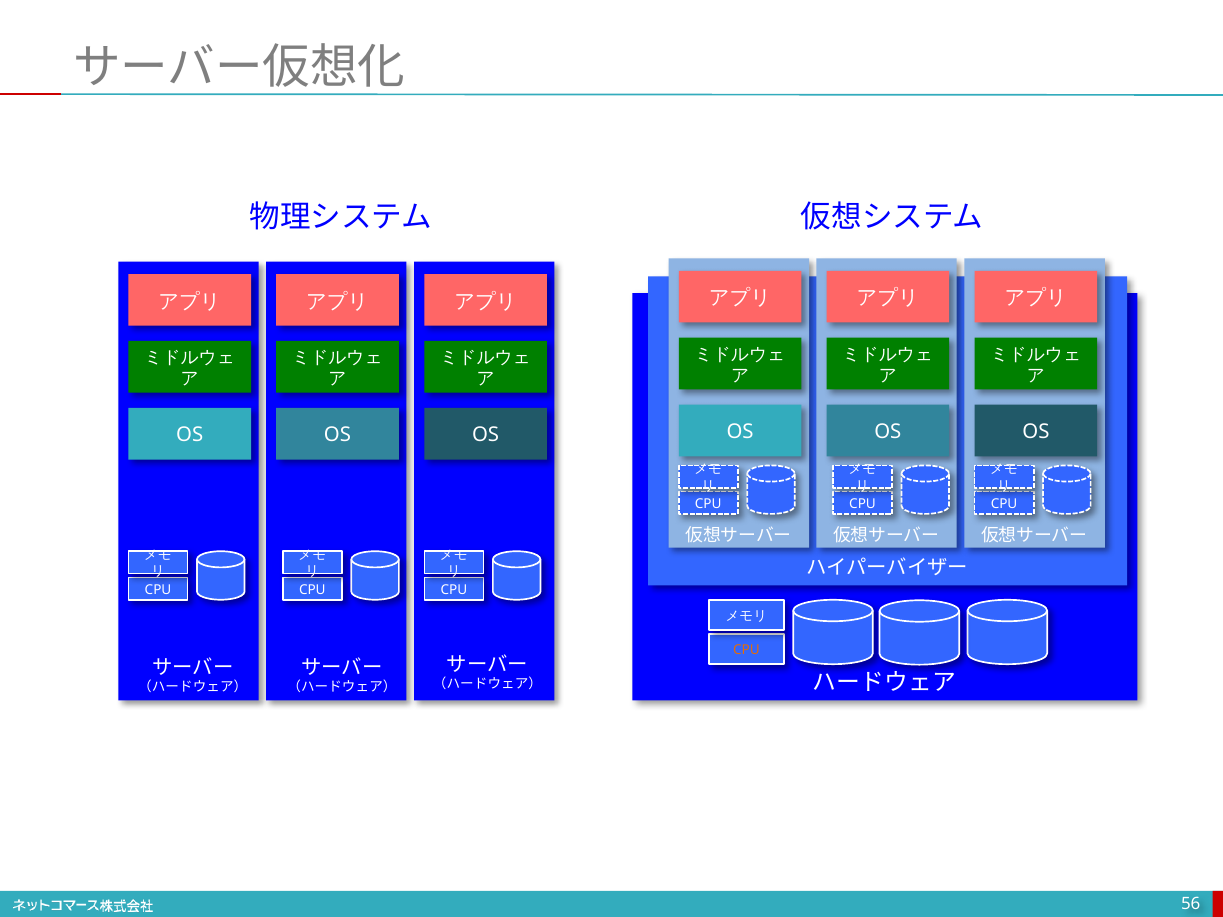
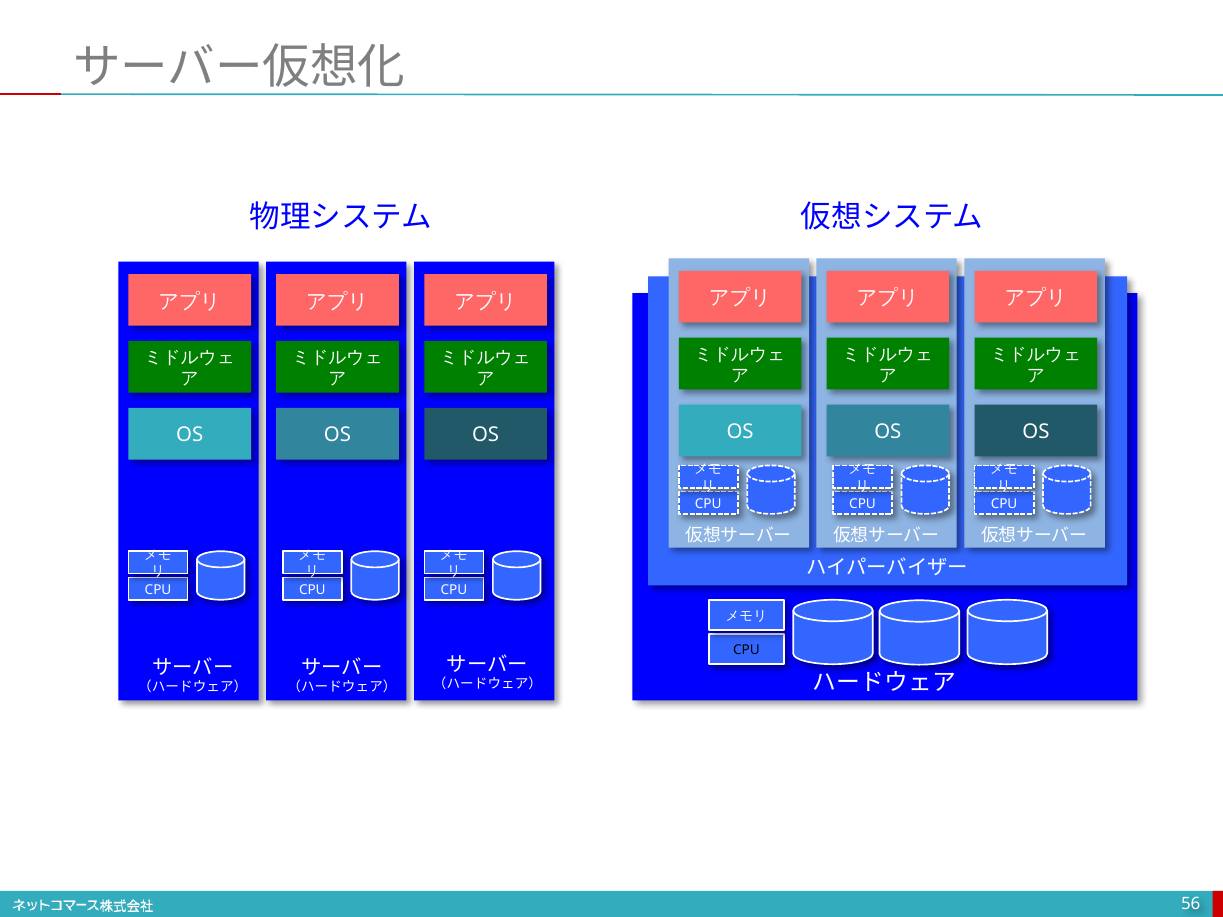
CPU colour: orange -> black (746, 650)
